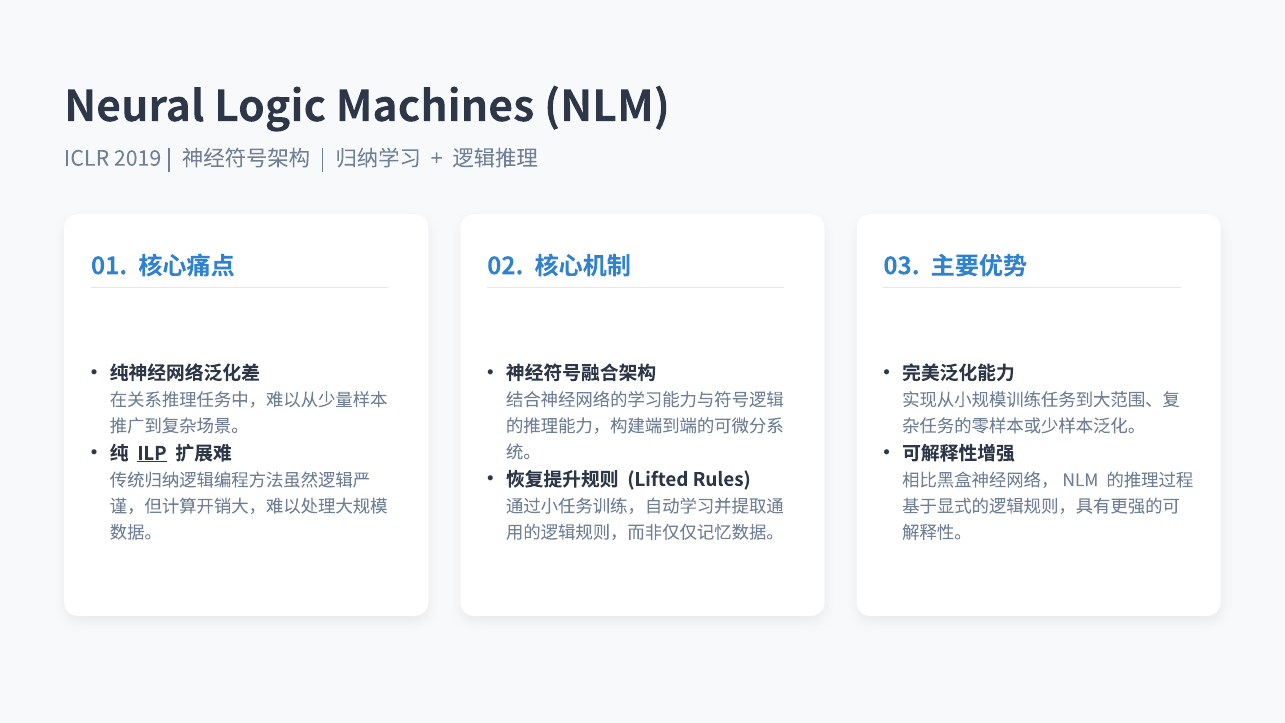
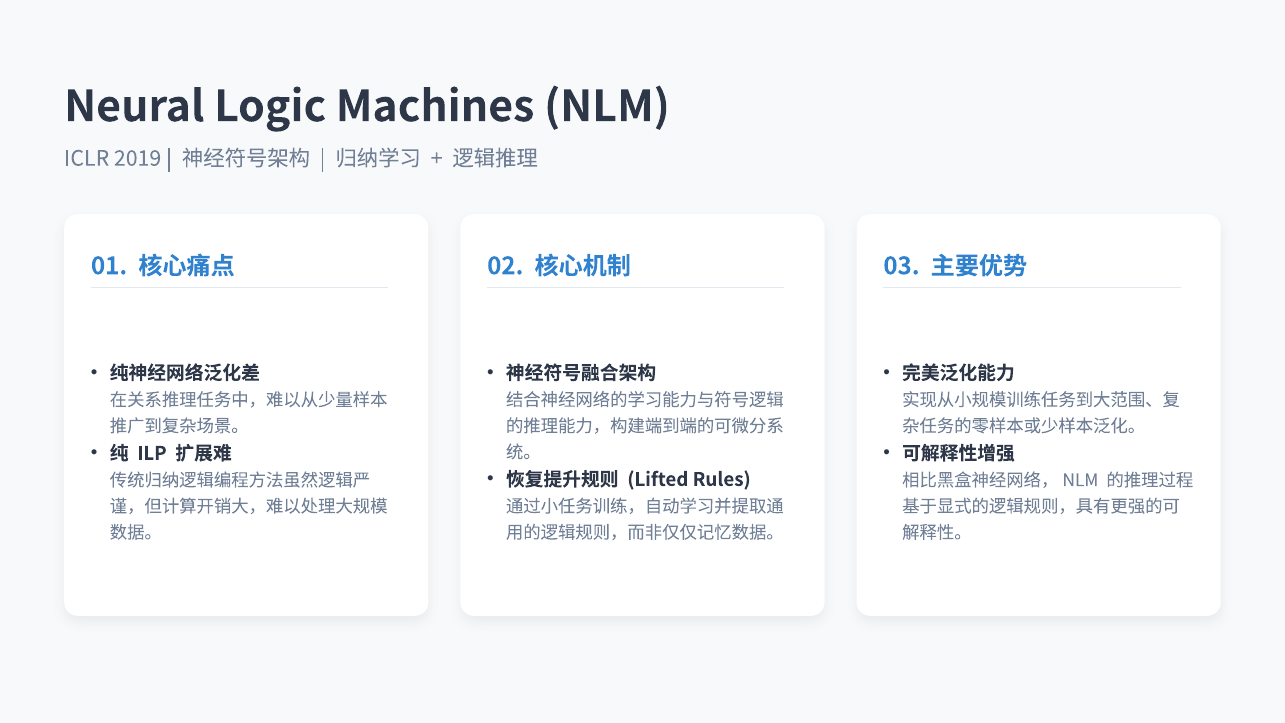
ILP underline: present -> none (152, 453)
